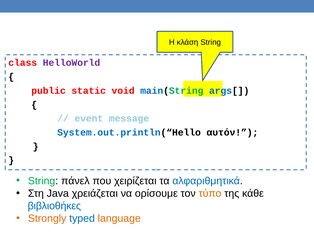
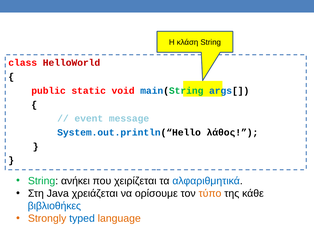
HelloWorld colour: purple -> red (72, 63)
αυτόν: αυτόν -> λάθος (232, 133)
πάνελ: πάνελ -> ανήκει (75, 181)
